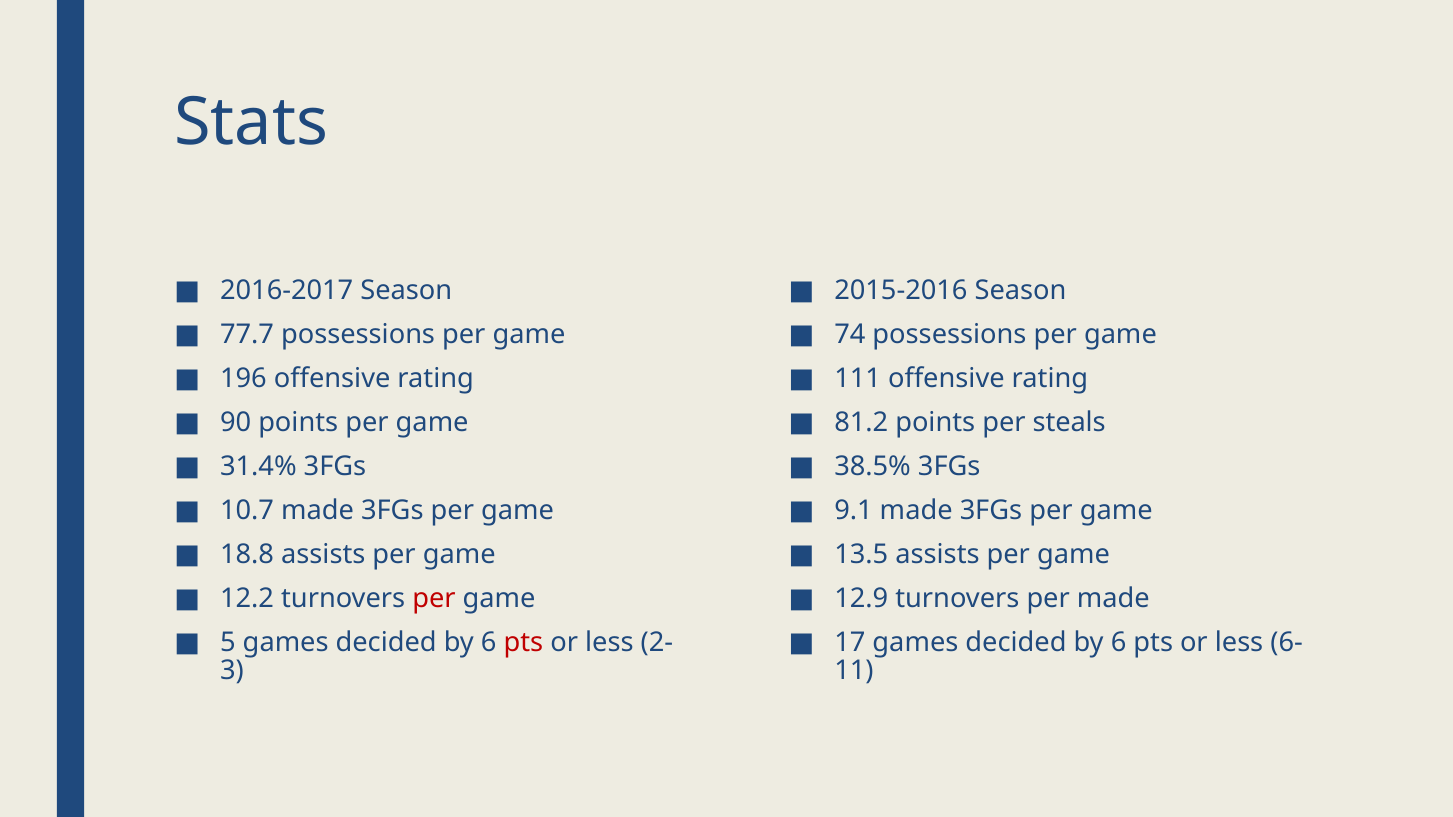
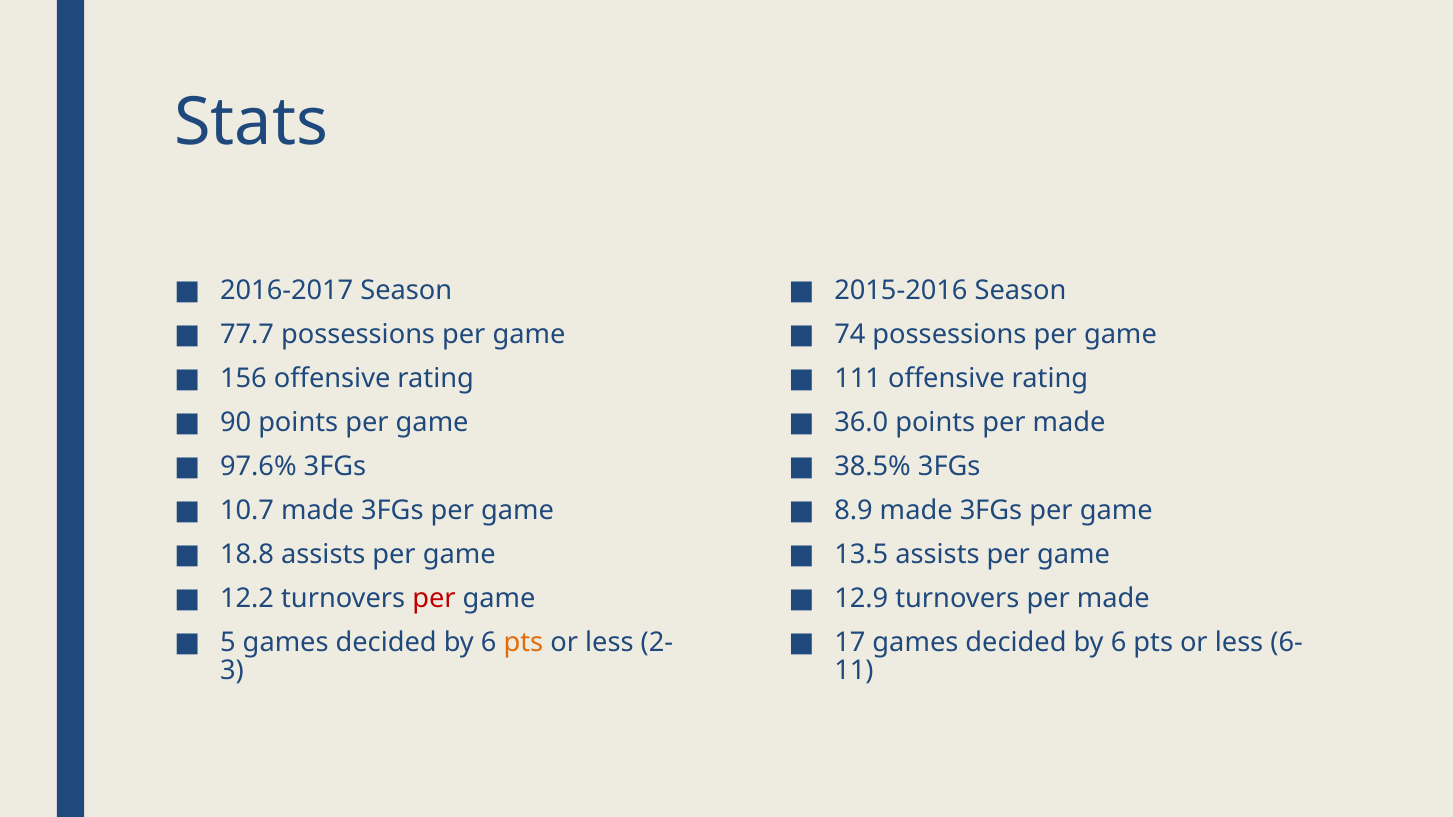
196: 196 -> 156 (243, 379)
81.2: 81.2 -> 36.0 (861, 423)
points per steals: steals -> made (1069, 423)
31.4%: 31.4% -> 97.6% (258, 467)
9.1: 9.1 -> 8.9 (854, 511)
pts colour: red -> orange (523, 643)
